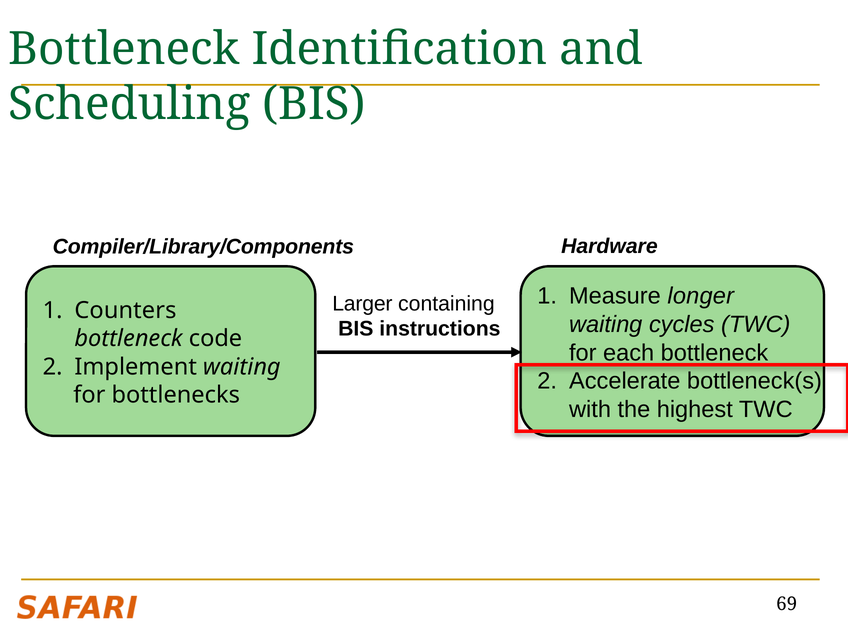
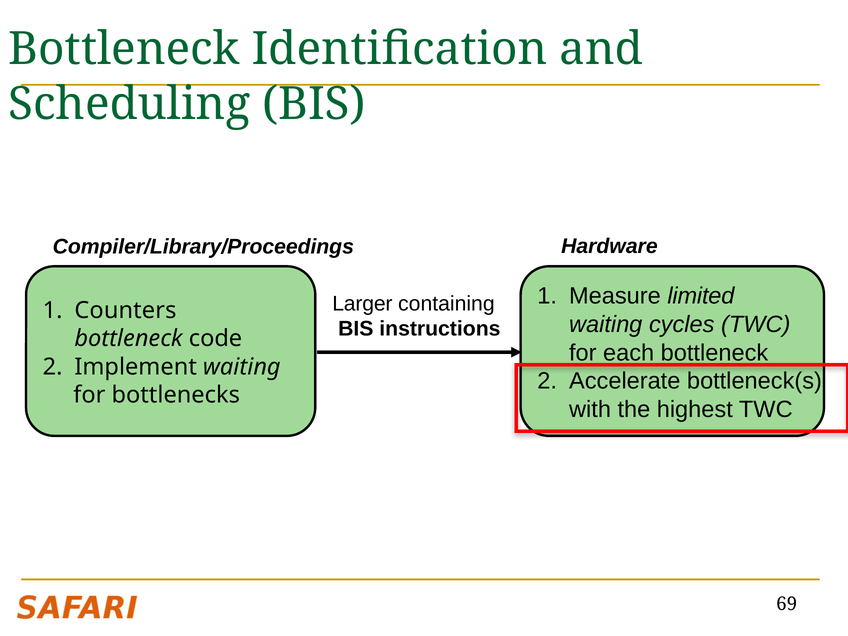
Compiler/Library/Components: Compiler/Library/Components -> Compiler/Library/Proceedings (203, 247)
longer: longer -> limited (701, 296)
